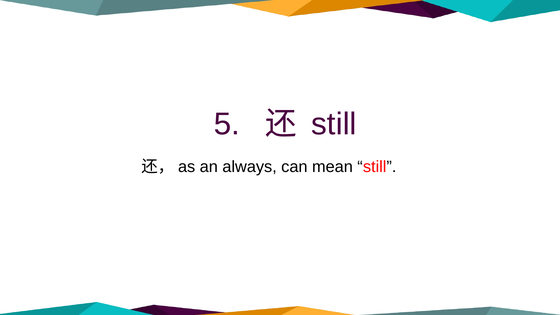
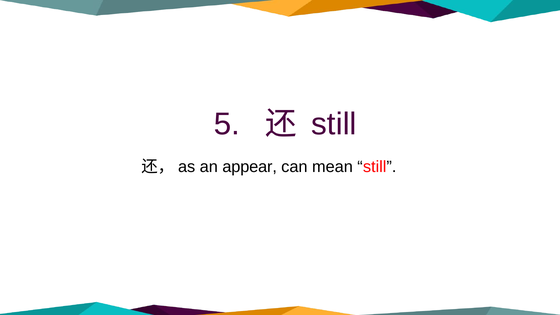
always: always -> appear (250, 167)
